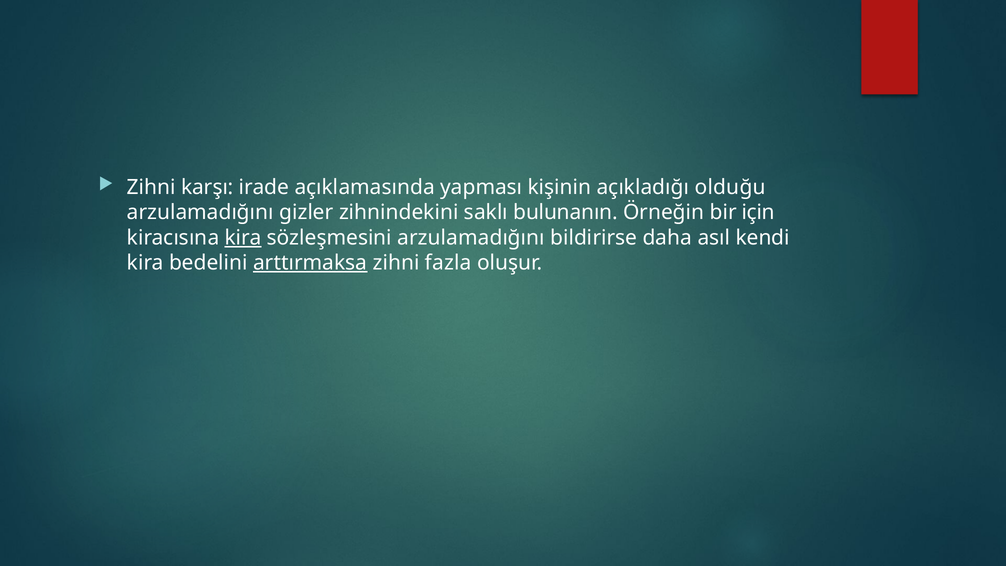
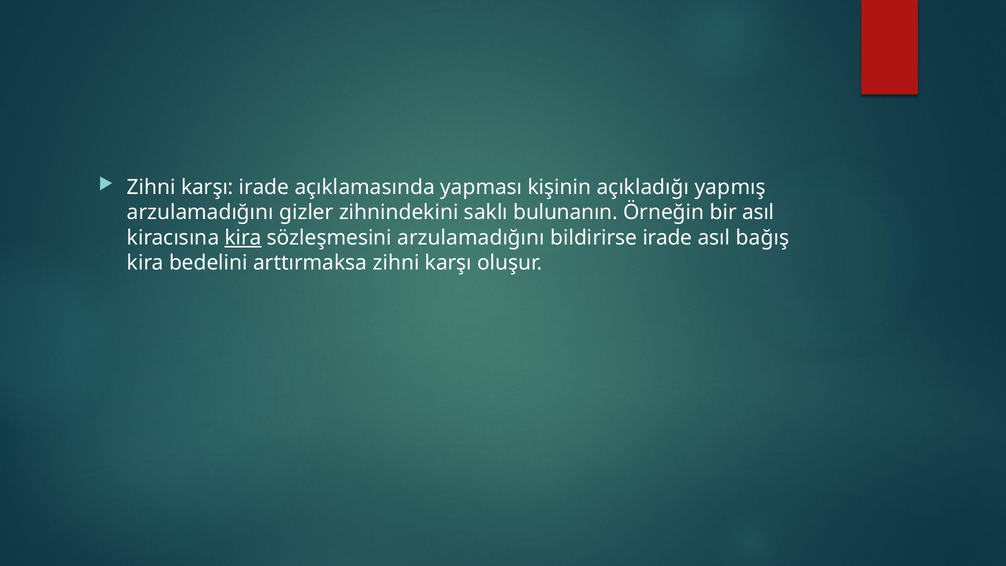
olduğu: olduğu -> yapmış (730, 187)
bir için: için -> asıl (758, 212)
bildirirse daha: daha -> irade (667, 238)
kendi: kendi -> bağış (763, 238)
arttırmaksa underline: present -> none (310, 263)
fazla: fazla -> karşı (448, 263)
